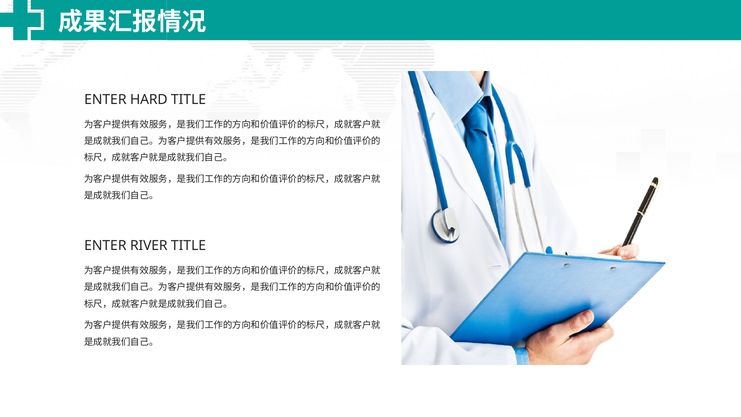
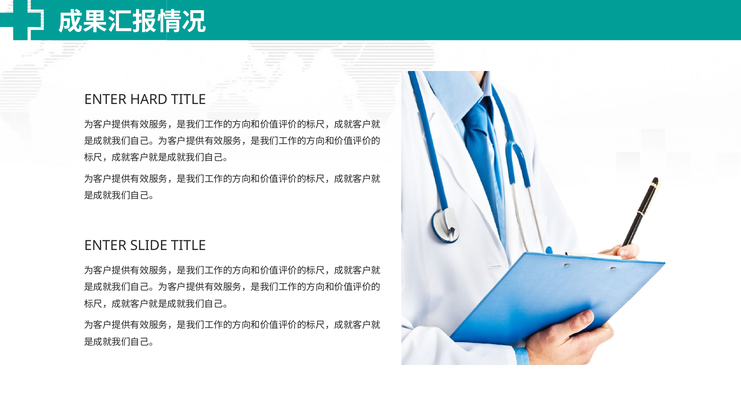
RIVER: RIVER -> SLIDE (149, 246)
